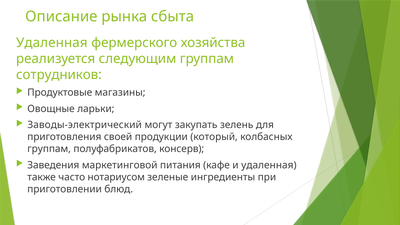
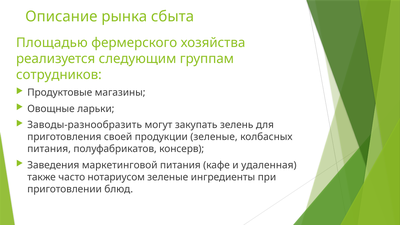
Удаленная: Удаленная -> Площадью (52, 43)
Заводы-электрический: Заводы-электрический -> Заводы-разнообразить (85, 125)
продукции который: который -> зеленые (214, 137)
группам: группам -> питания (49, 149)
